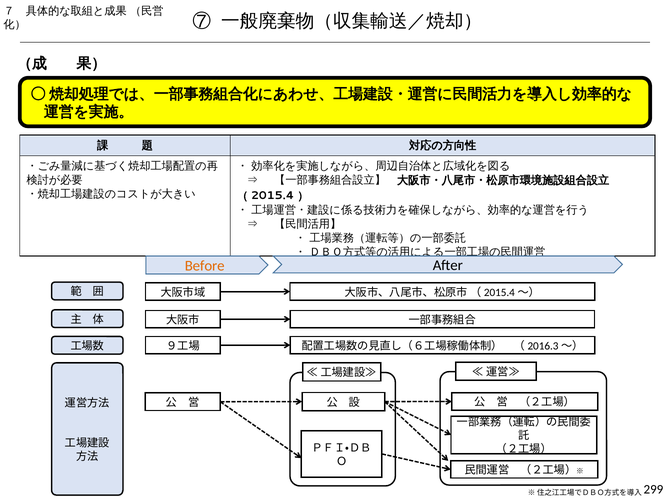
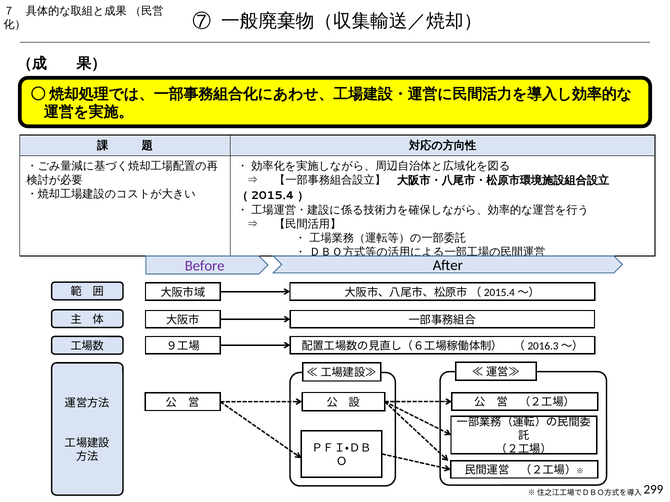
Before colour: orange -> purple (205, 266)
